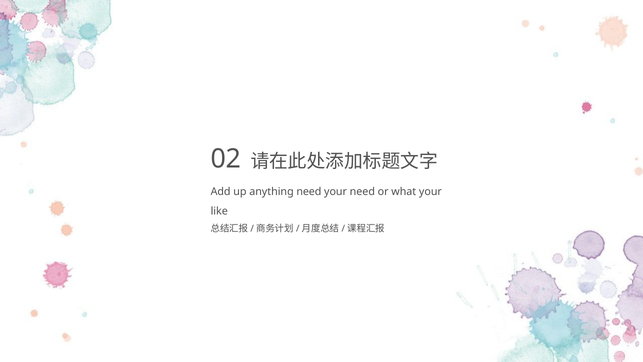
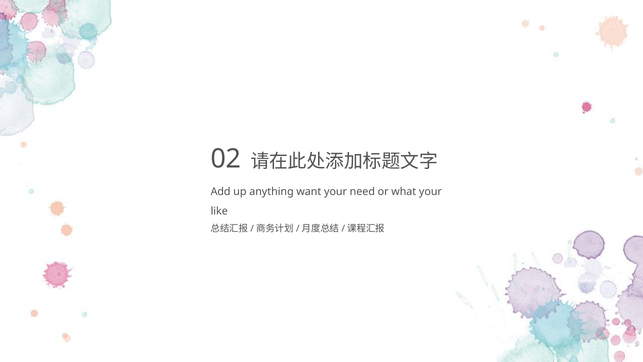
anything need: need -> want (309, 192)
